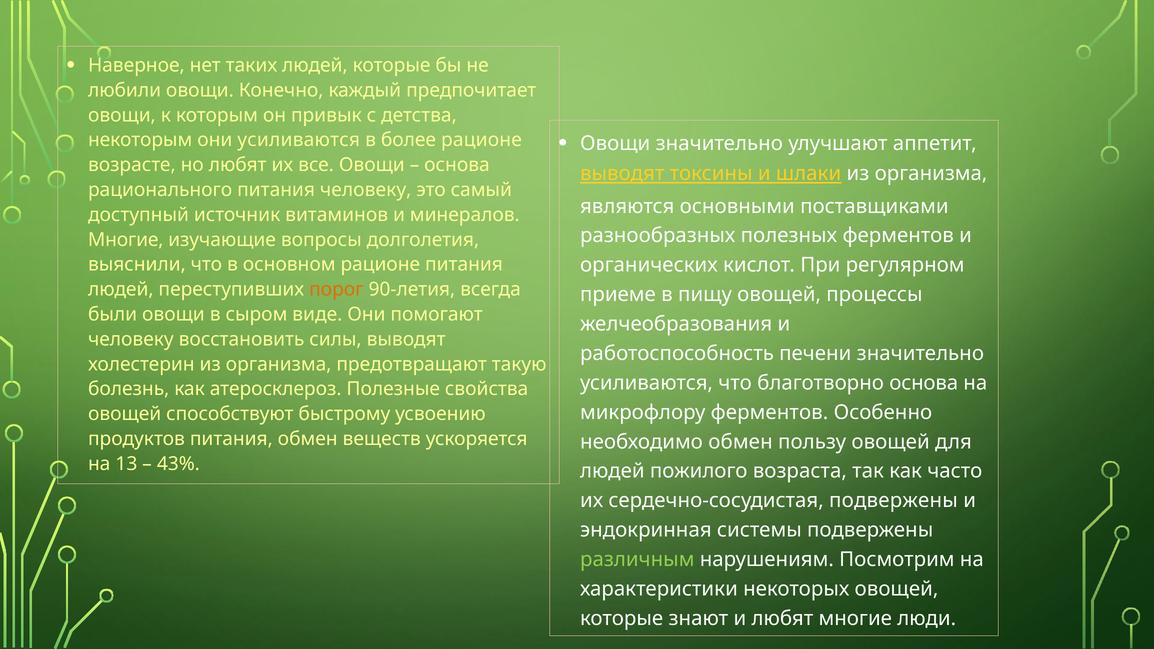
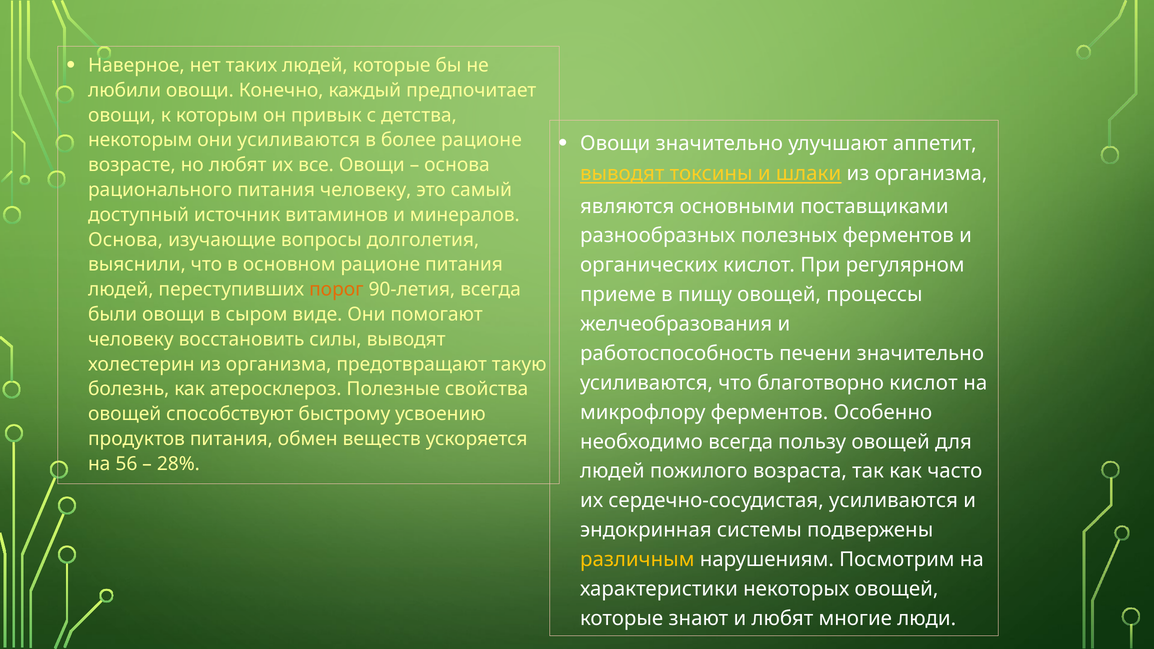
Многие: Многие -> Основа (126, 240)
благотворно основа: основа -> кислот (924, 383)
необходимо обмен: обмен -> всегда (741, 442)
13: 13 -> 56 (126, 464)
43%: 43% -> 28% (178, 464)
сердечно-сосудистая подвержены: подвержены -> усиливаются (894, 501)
различным colour: light green -> yellow (637, 560)
